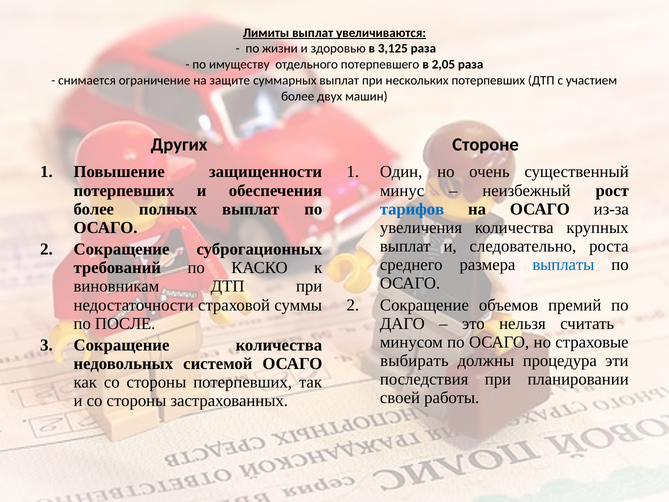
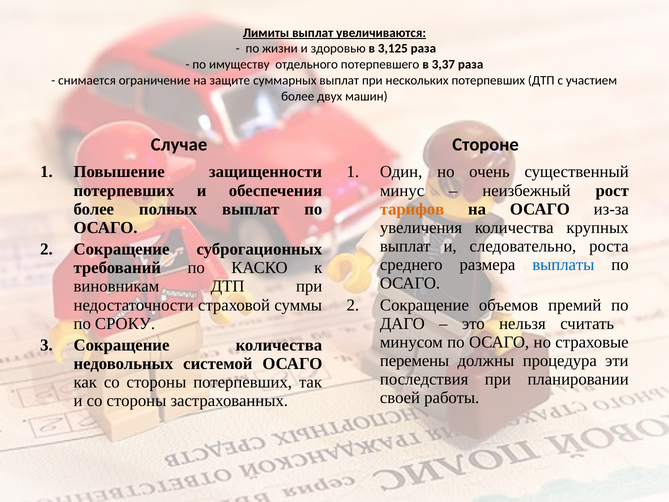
2,05: 2,05 -> 3,37 (443, 65)
Других: Других -> Случае (179, 145)
тарифов colour: blue -> orange (412, 209)
ПОСЛЕ: ПОСЛЕ -> СРОКУ (125, 323)
выбирать: выбирать -> перемены (415, 360)
